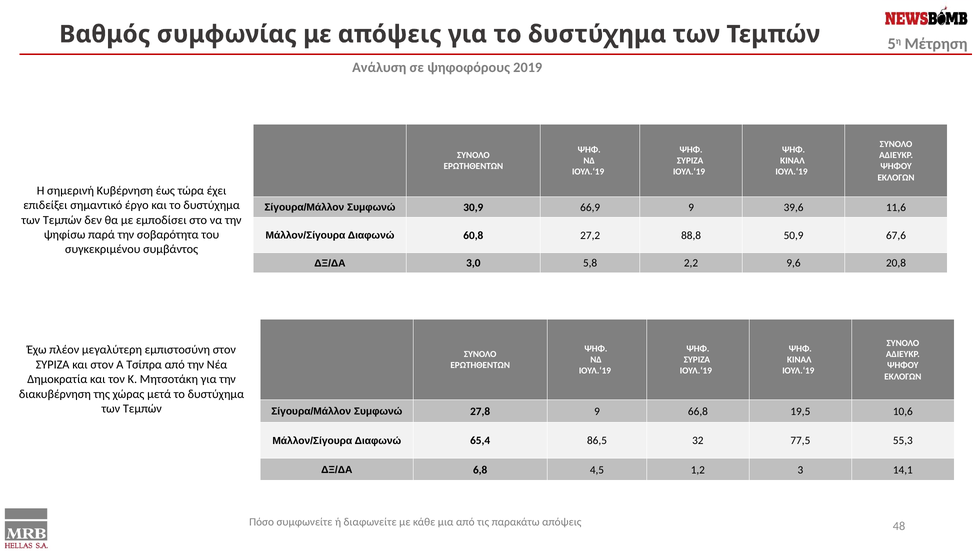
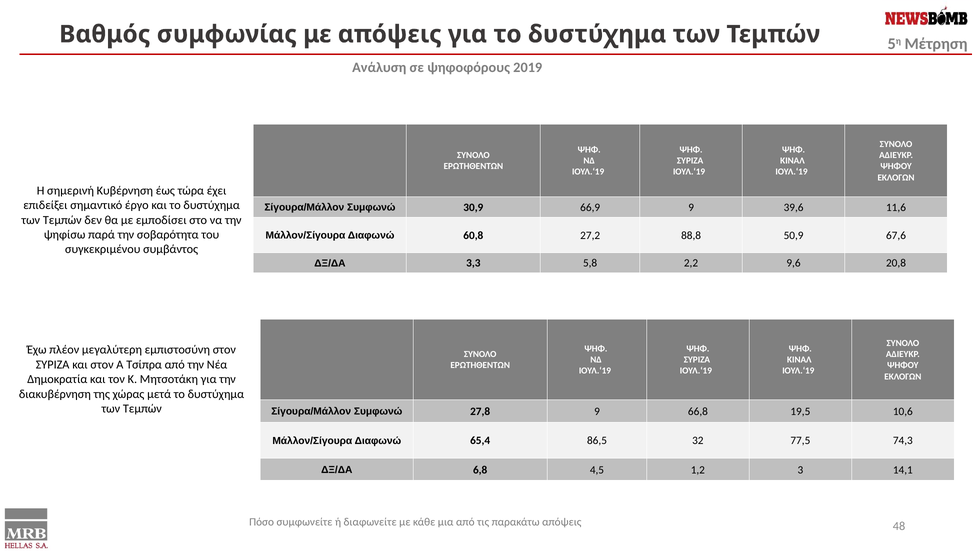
3,0: 3,0 -> 3,3 (473, 263)
55,3: 55,3 -> 74,3 (903, 441)
